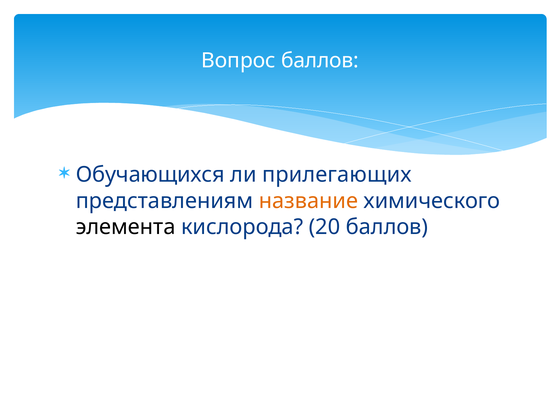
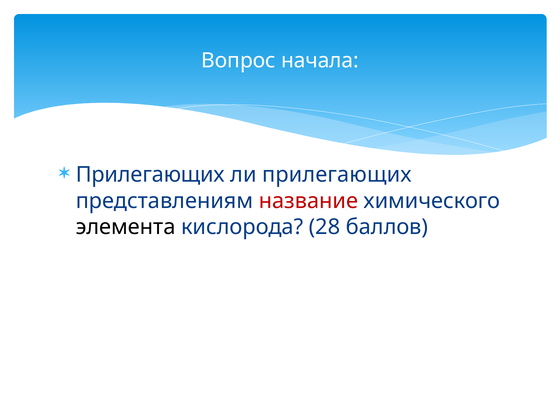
Вопрос баллов: баллов -> начала (320, 61)
Обучающихся: Обучающихся -> Прилегающих (150, 175)
название colour: orange -> red (308, 201)
20: 20 -> 28 (324, 227)
